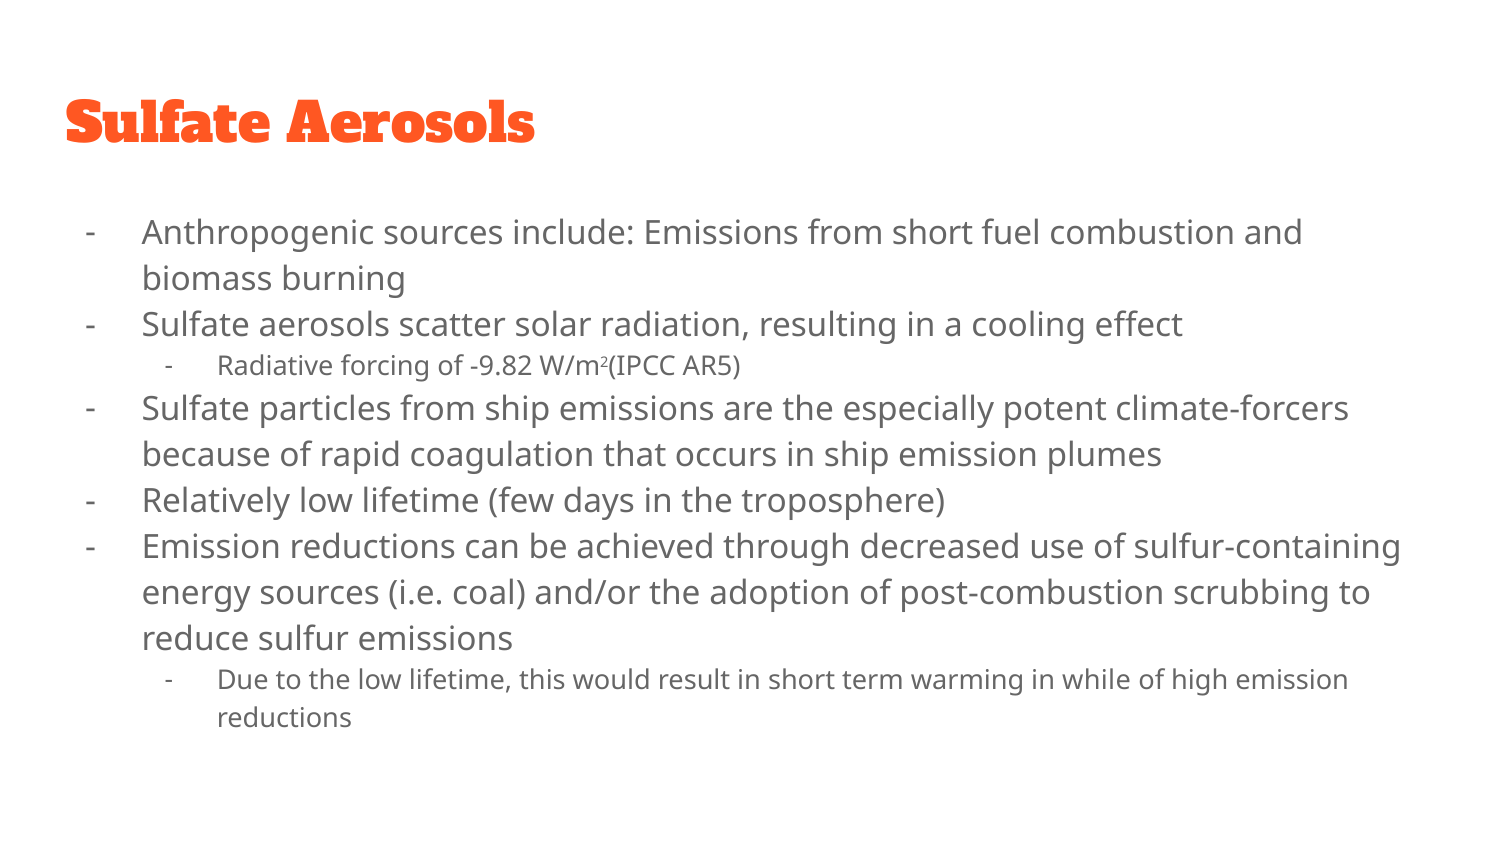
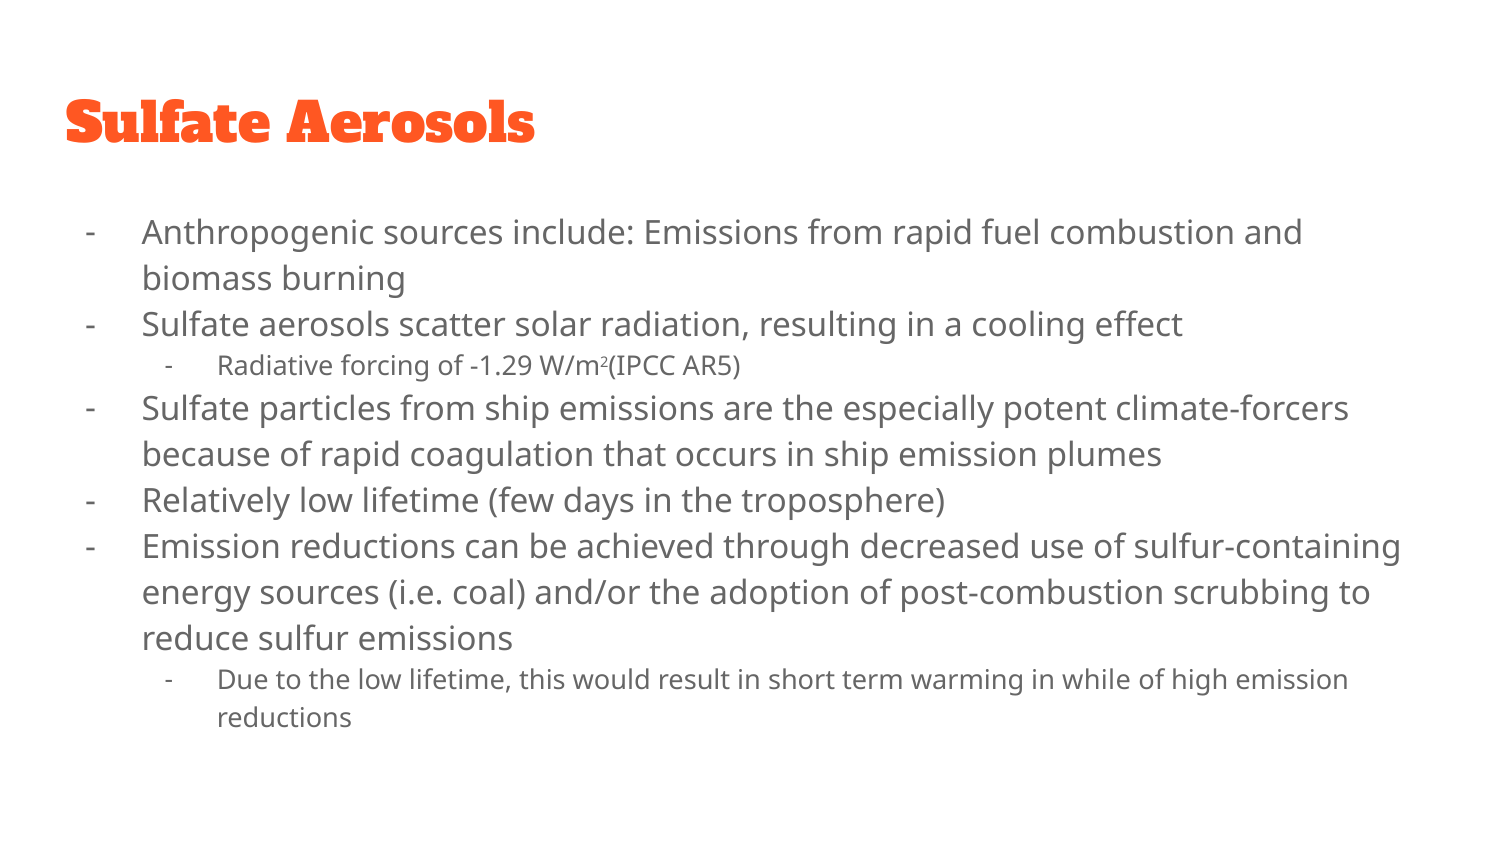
from short: short -> rapid (933, 233)
-9.82: -9.82 -> -1.29 (501, 366)
